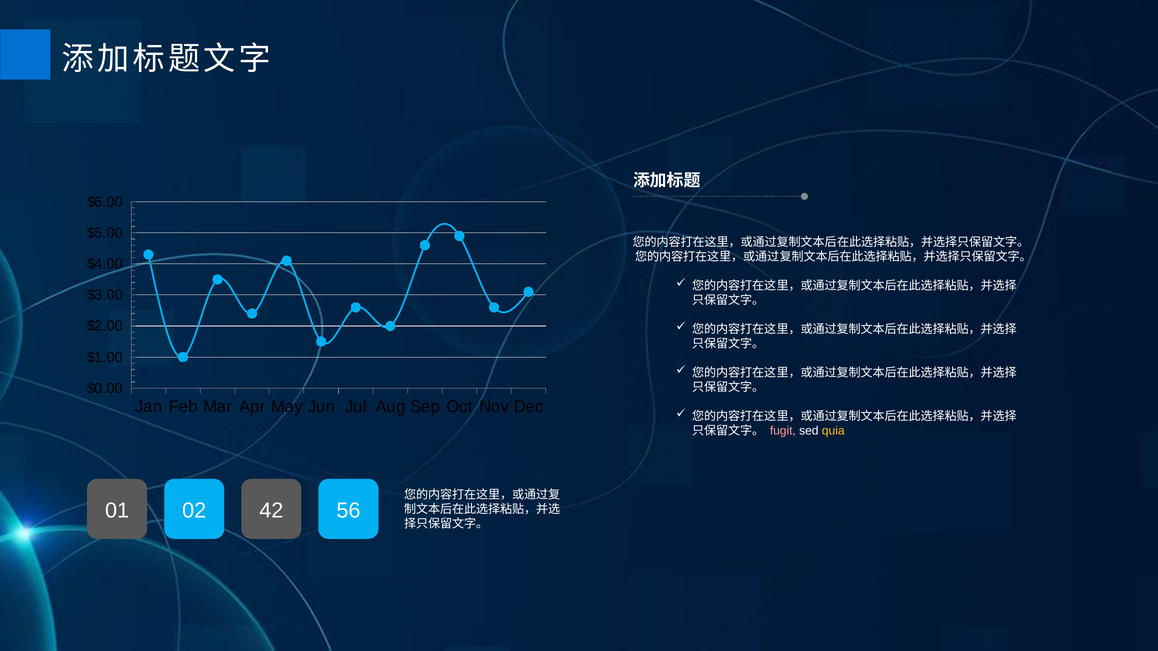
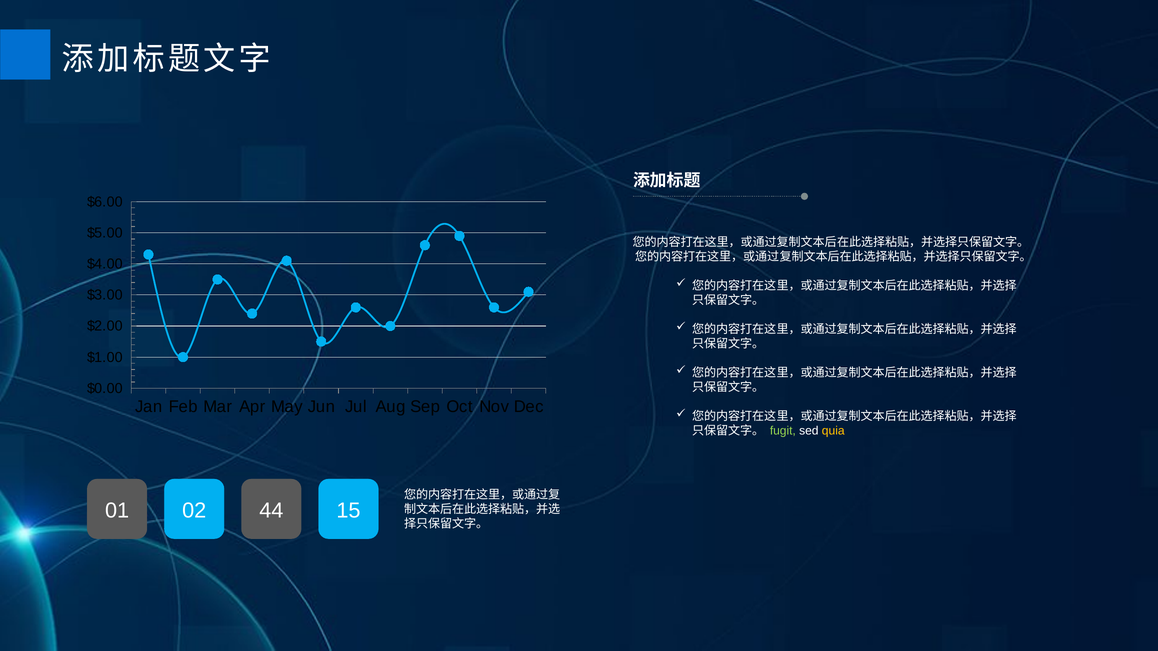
fugit colour: pink -> light green (783, 431)
42: 42 -> 44 (271, 511)
56: 56 -> 15 (348, 511)
